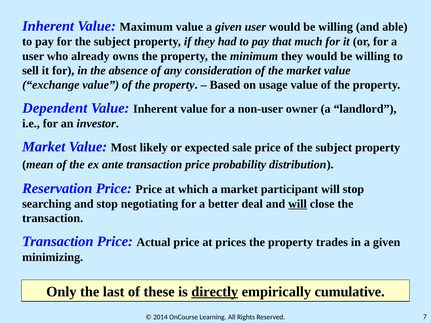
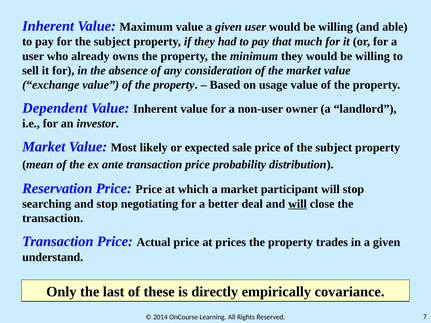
minimizing: minimizing -> understand (53, 257)
directly underline: present -> none (215, 292)
cumulative: cumulative -> covariance (350, 292)
